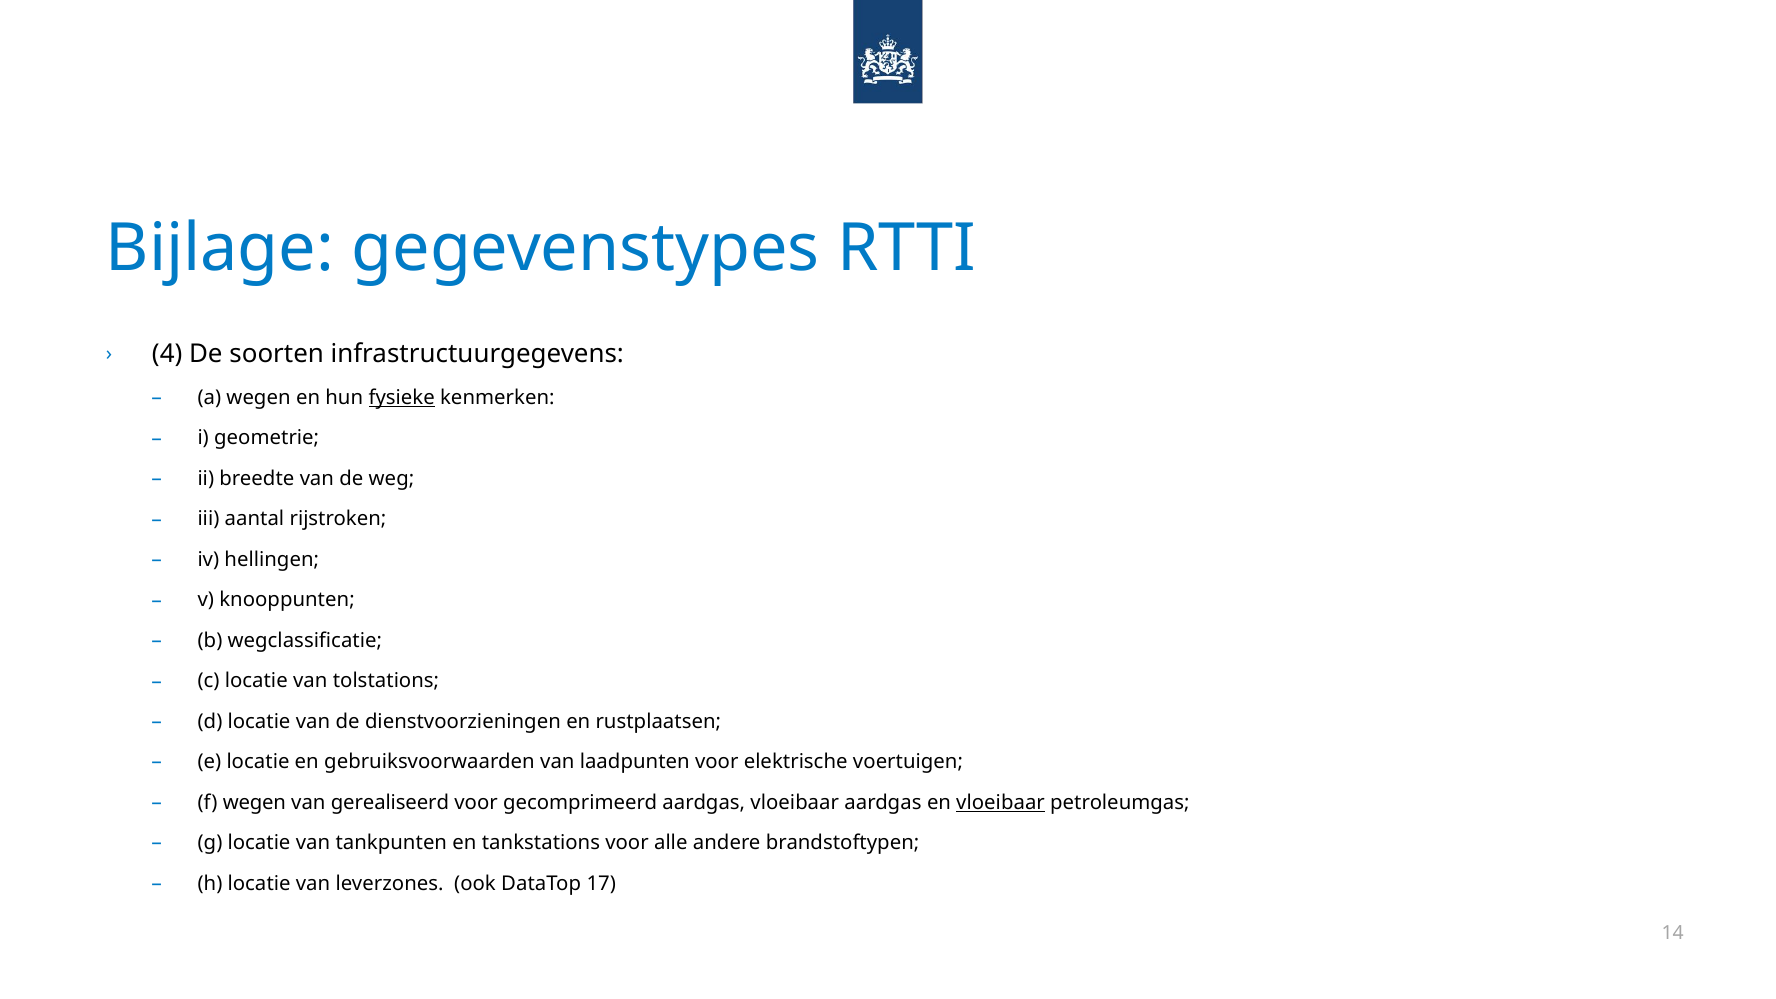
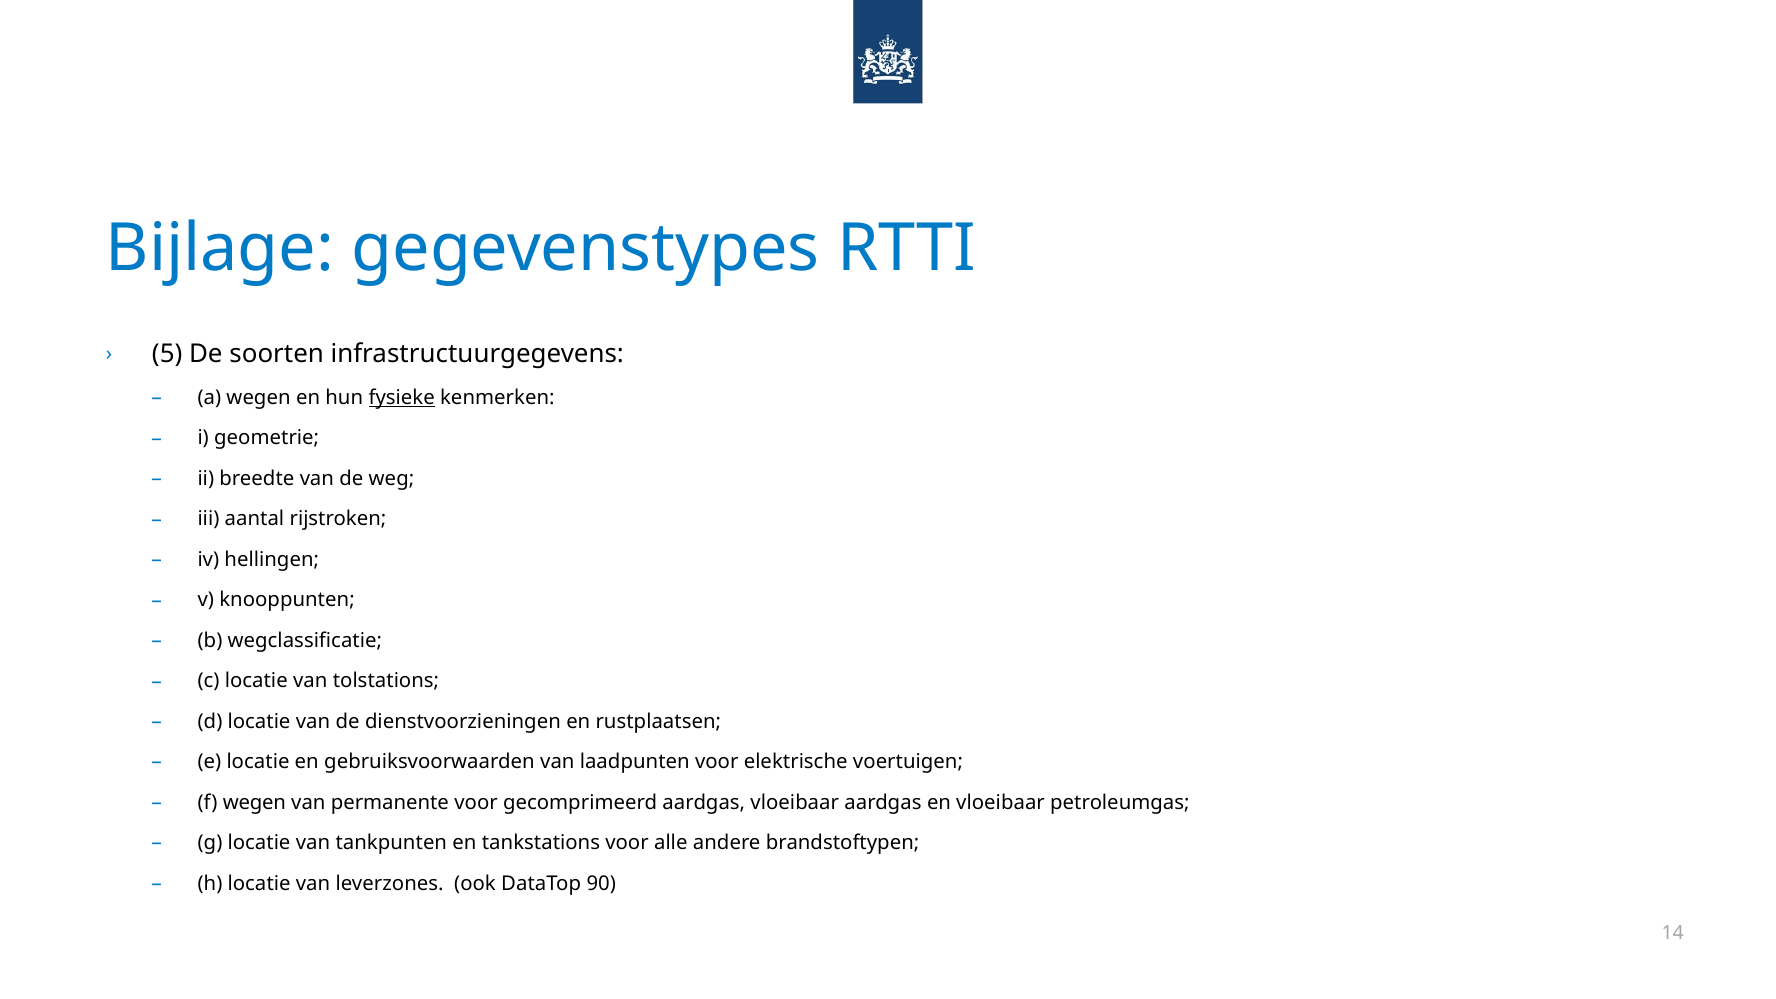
4: 4 -> 5 (167, 354)
gerealiseerd: gerealiseerd -> permanente (390, 802)
vloeibaar underline: present -> none (1001, 802)
17: 17 -> 90 (601, 883)
